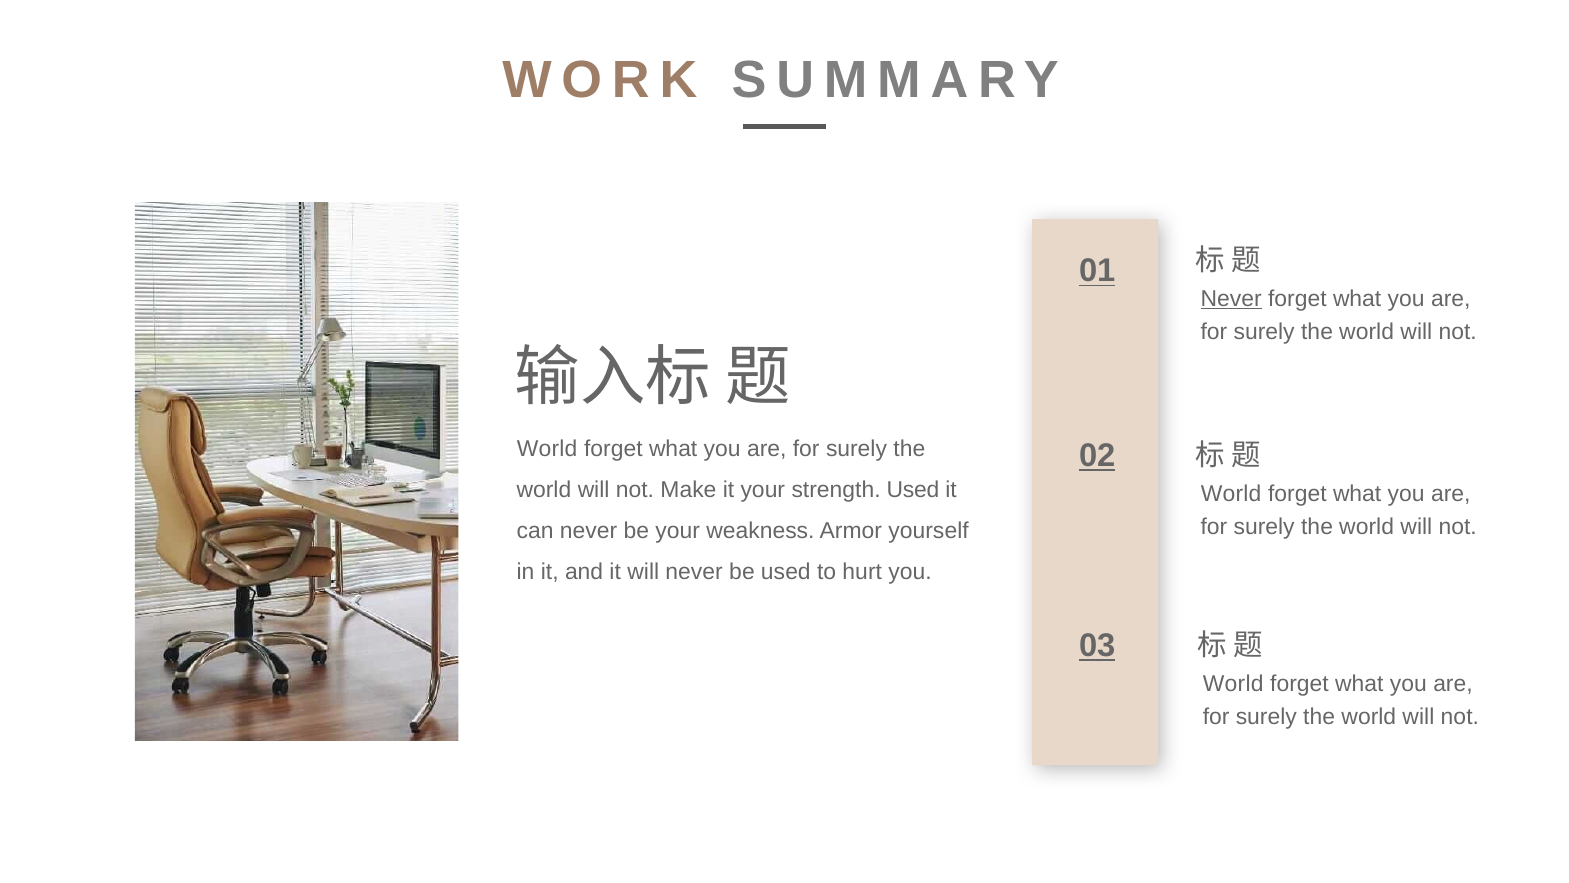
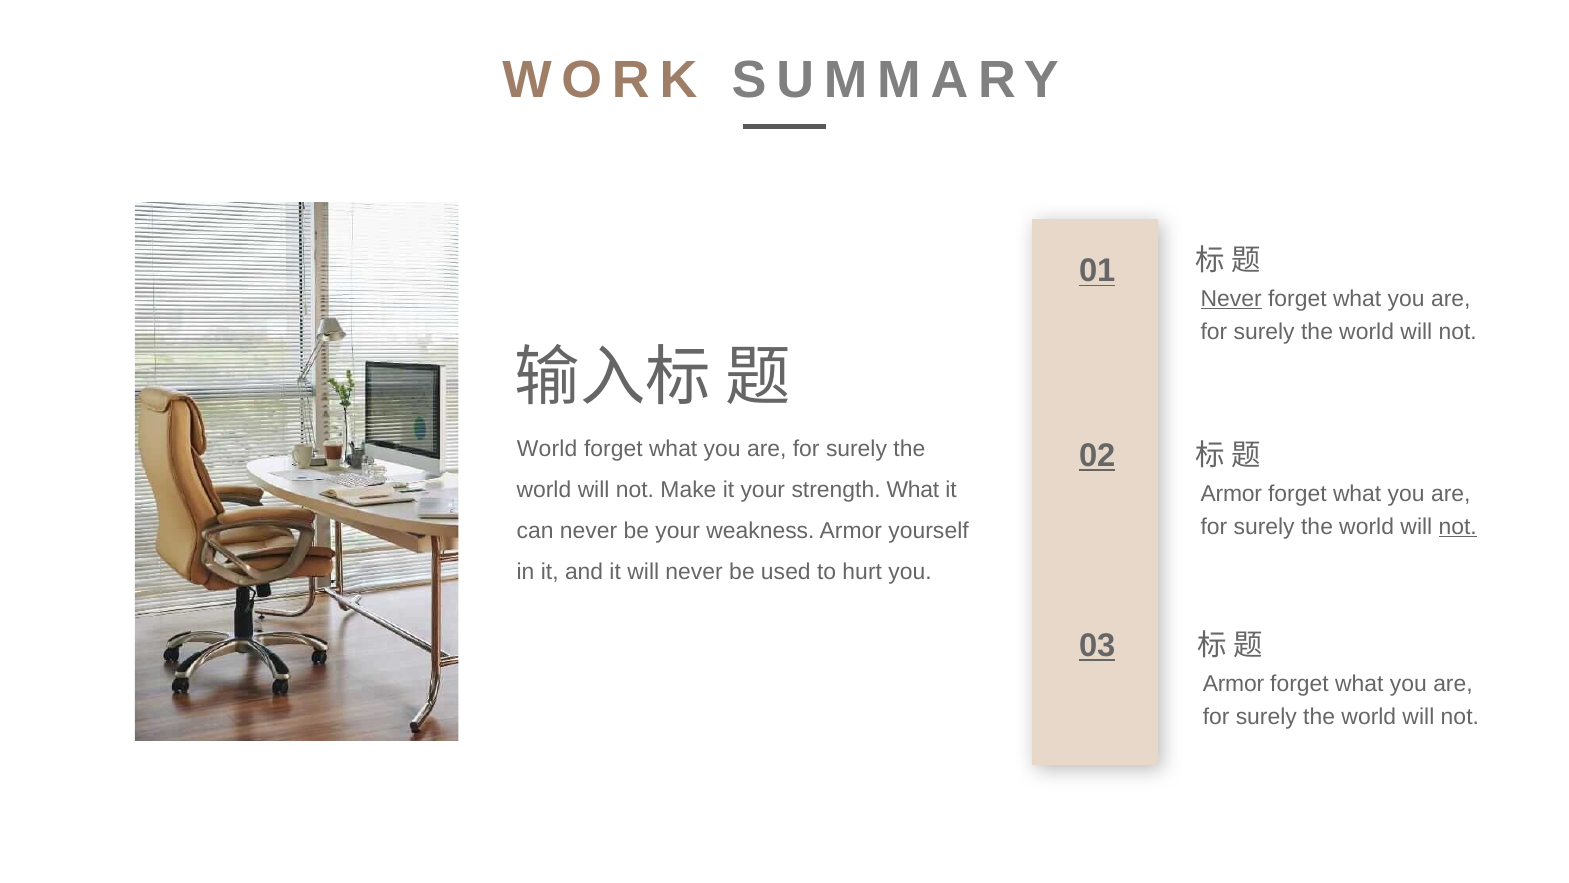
strength Used: Used -> What (913, 490)
World: World -> Armor (1231, 494)
not underline: none -> present (1458, 527)
World: World -> Armor (1233, 684)
